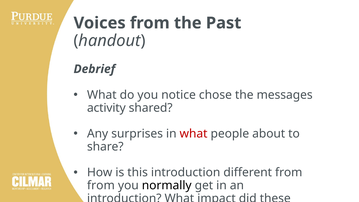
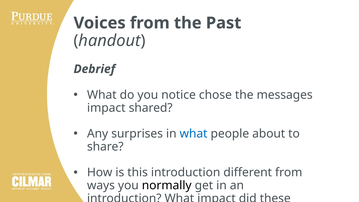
activity: activity -> impact (106, 108)
what colour: red -> blue (194, 134)
from: from -> ways (101, 185)
